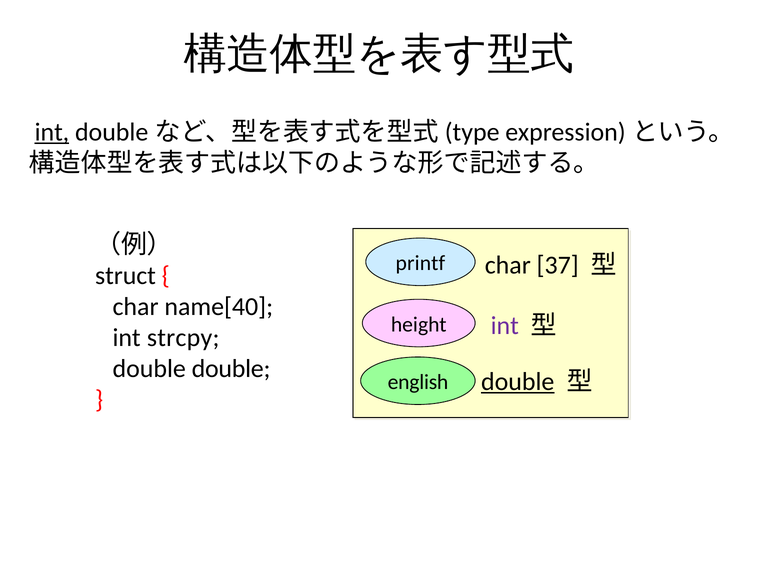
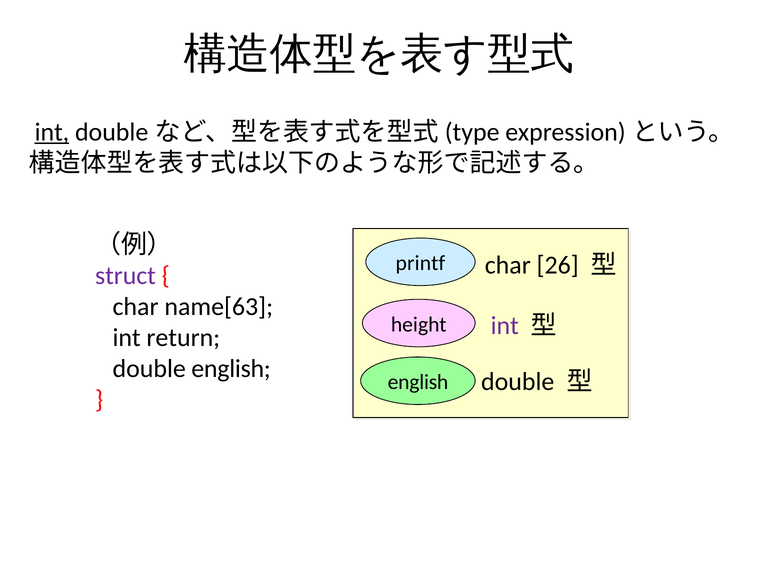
37: 37 -> 26 (558, 265)
struct colour: black -> purple (125, 276)
name[40: name[40 -> name[63 (219, 307)
strcpy: strcpy -> return (183, 338)
double double: double -> english (231, 369)
double underline: present -> none (518, 382)
